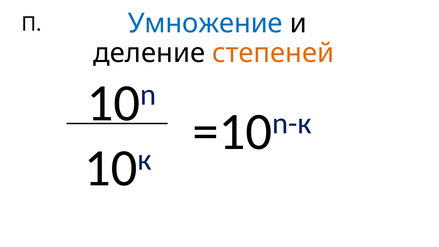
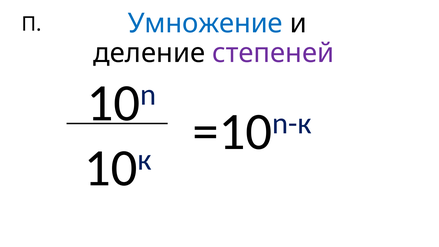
степеней colour: orange -> purple (273, 53)
